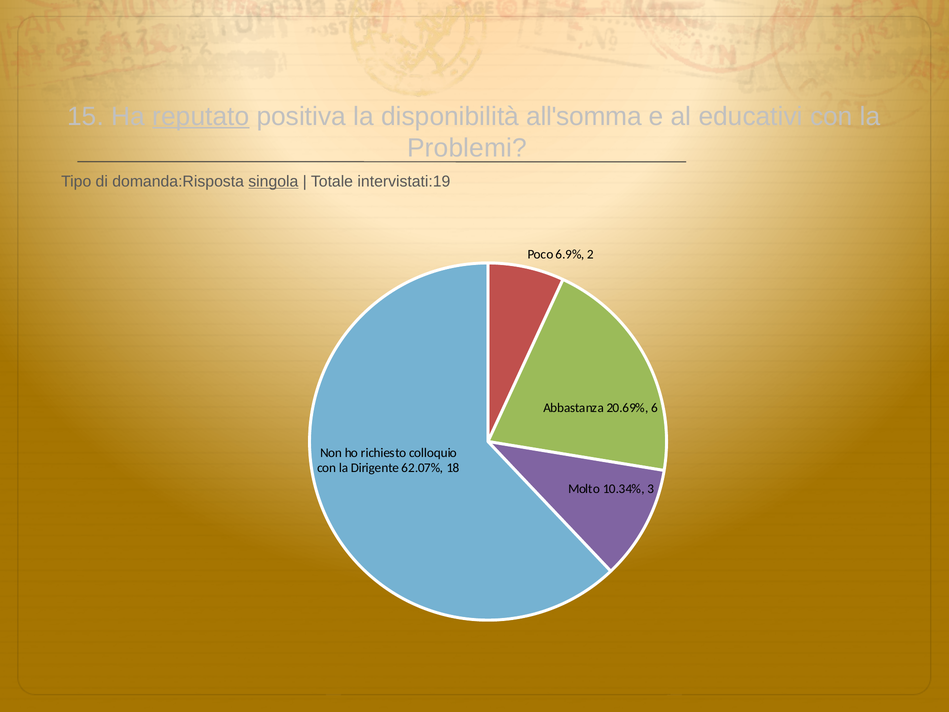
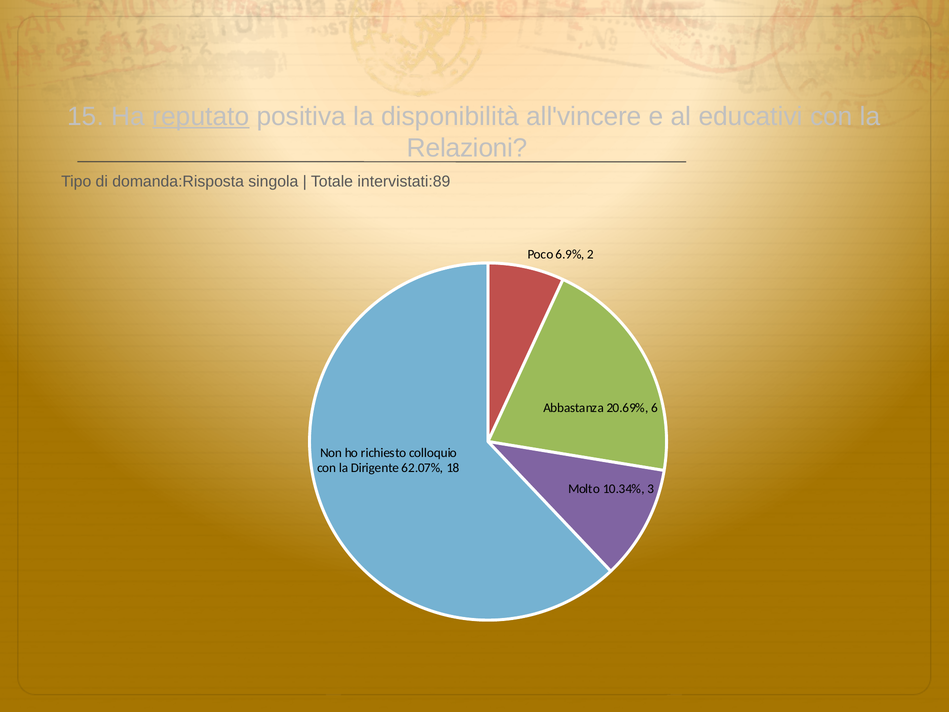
all'somma: all'somma -> all'vincere (584, 116)
Problemi: Problemi -> Relazioni (467, 148)
singola underline: present -> none (273, 181)
intervistati:19: intervistati:19 -> intervistati:89 (404, 181)
